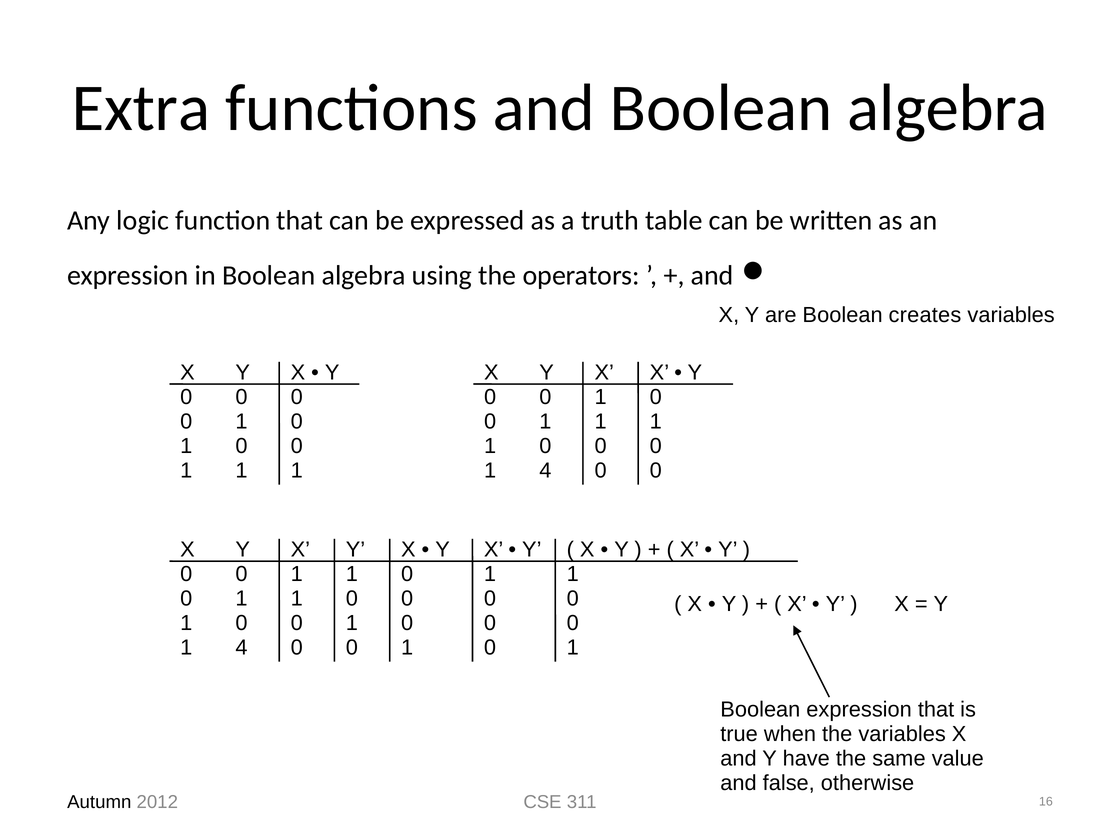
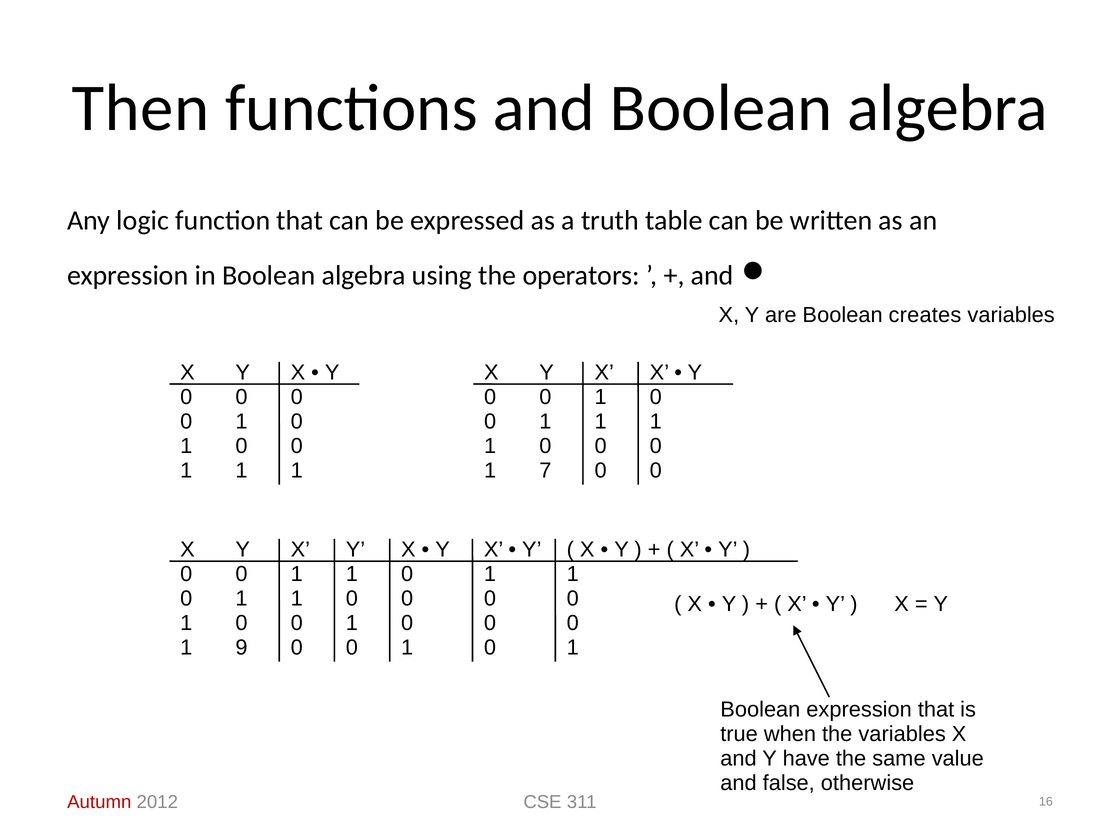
Extra: Extra -> Then (140, 108)
4: 4 -> 7 (545, 471)
4: 4 -> 9 (241, 648)
Autumn colour: black -> red (99, 802)
